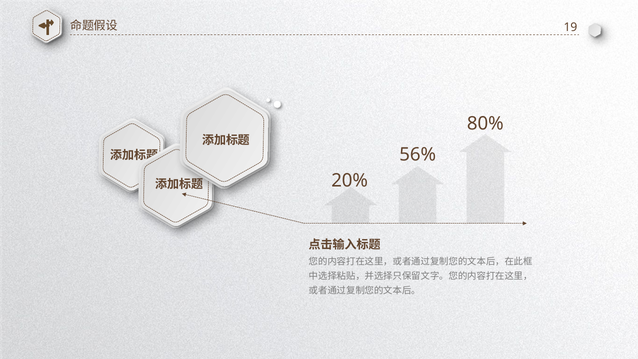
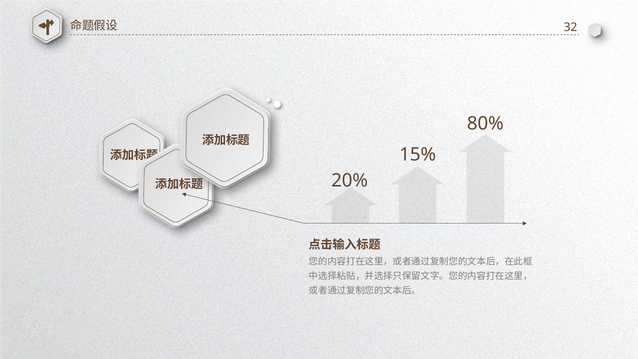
19: 19 -> 32 (571, 27)
56%: 56% -> 15% (418, 155)
